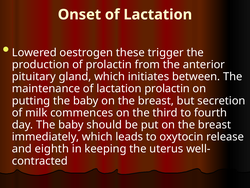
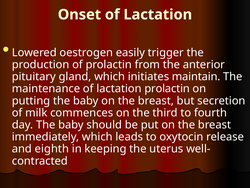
these: these -> easily (130, 52)
between: between -> maintain (196, 76)
